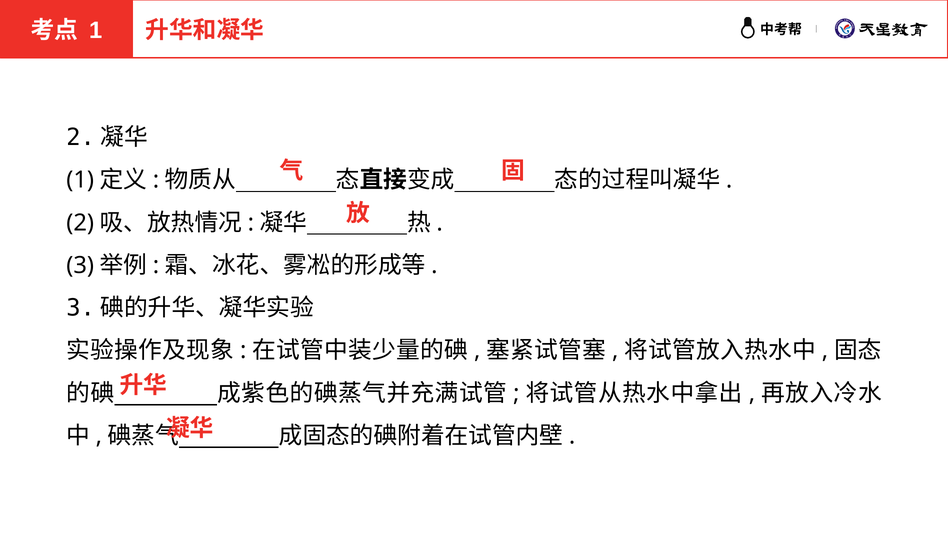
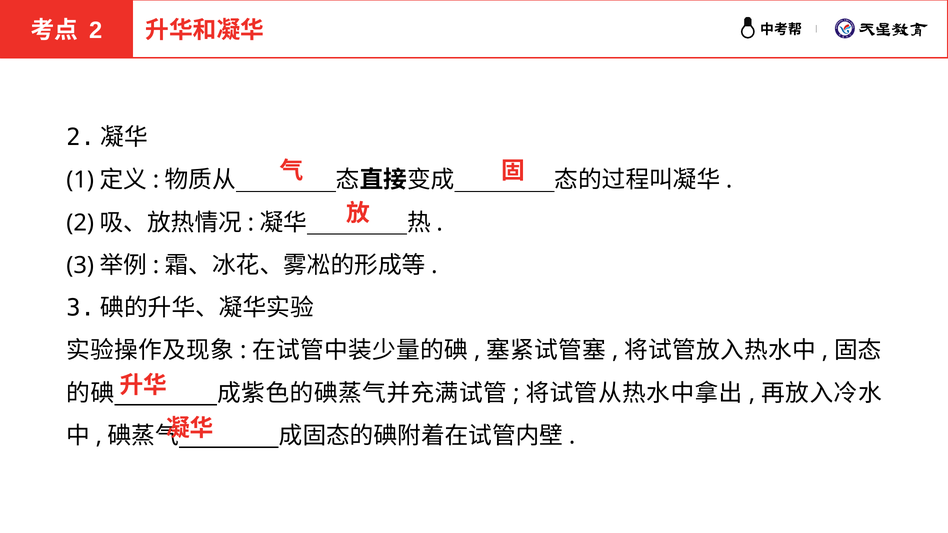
1: 1 -> 2 (96, 30)
